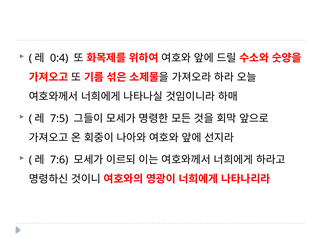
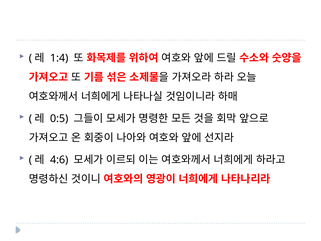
0:4: 0:4 -> 1:4 (59, 58)
7:5: 7:5 -> 0:5 (59, 118)
7:6: 7:6 -> 4:6 (59, 160)
